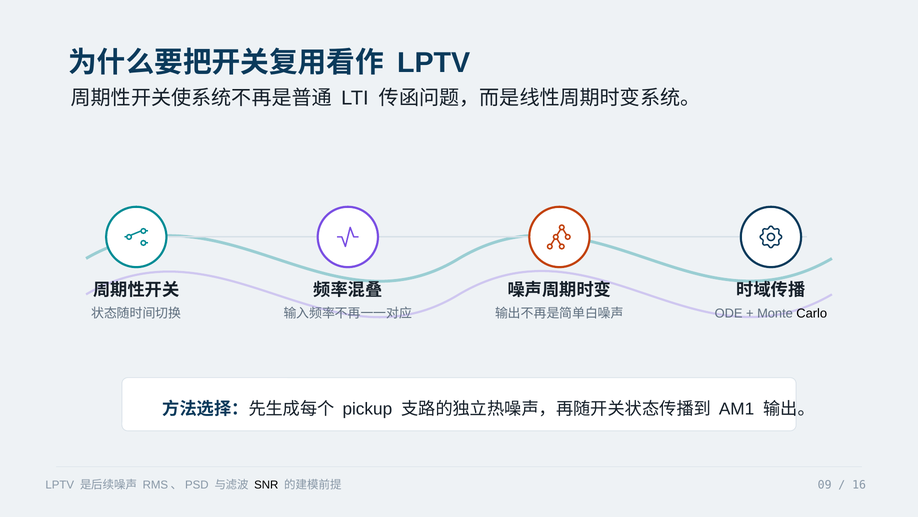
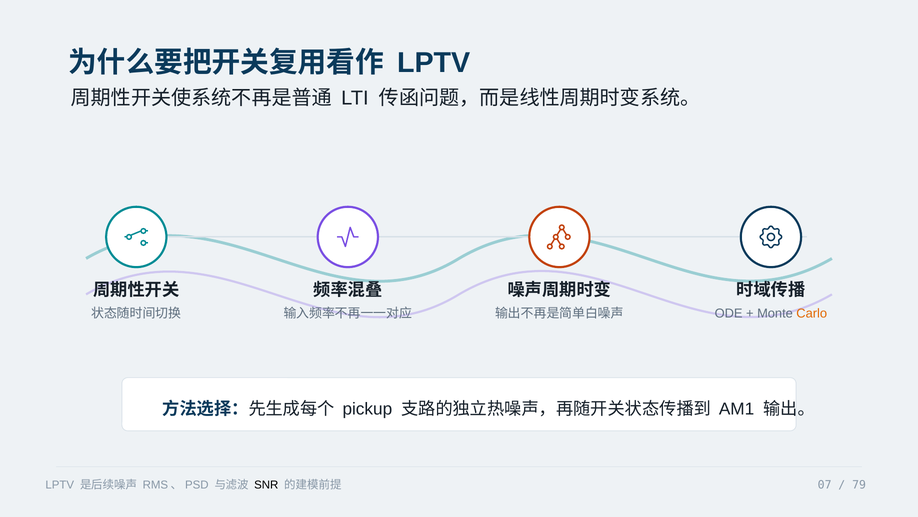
Carlo colour: black -> orange (812, 313)
09: 09 -> 07 (825, 484)
16: 16 -> 79 (859, 484)
